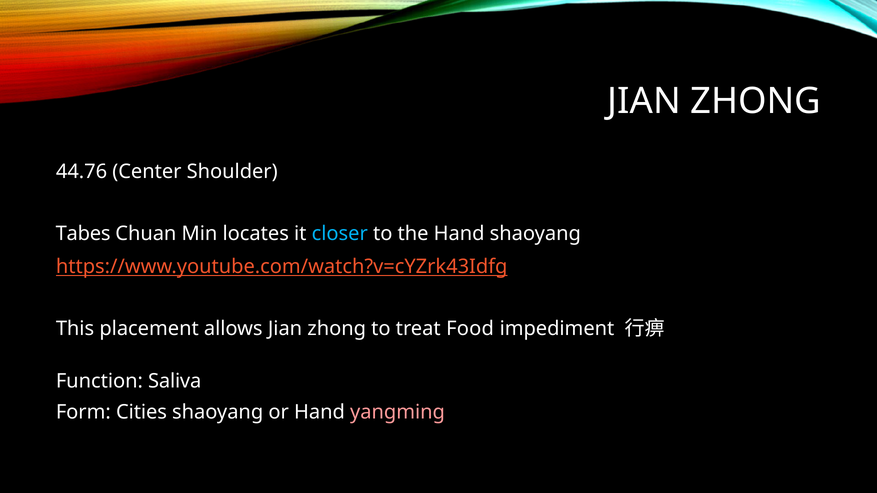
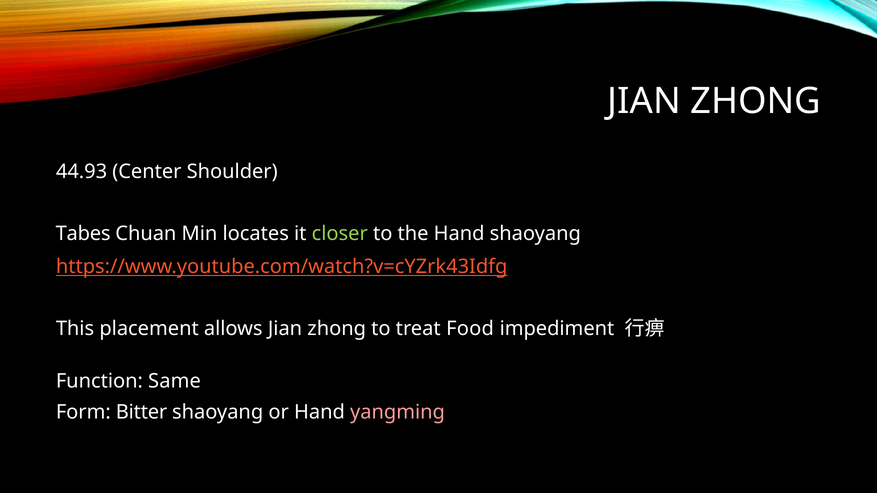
44.76: 44.76 -> 44.93 (82, 172)
closer colour: light blue -> light green (340, 234)
Saliva: Saliva -> Same (175, 382)
Cities: Cities -> Bitter (142, 412)
